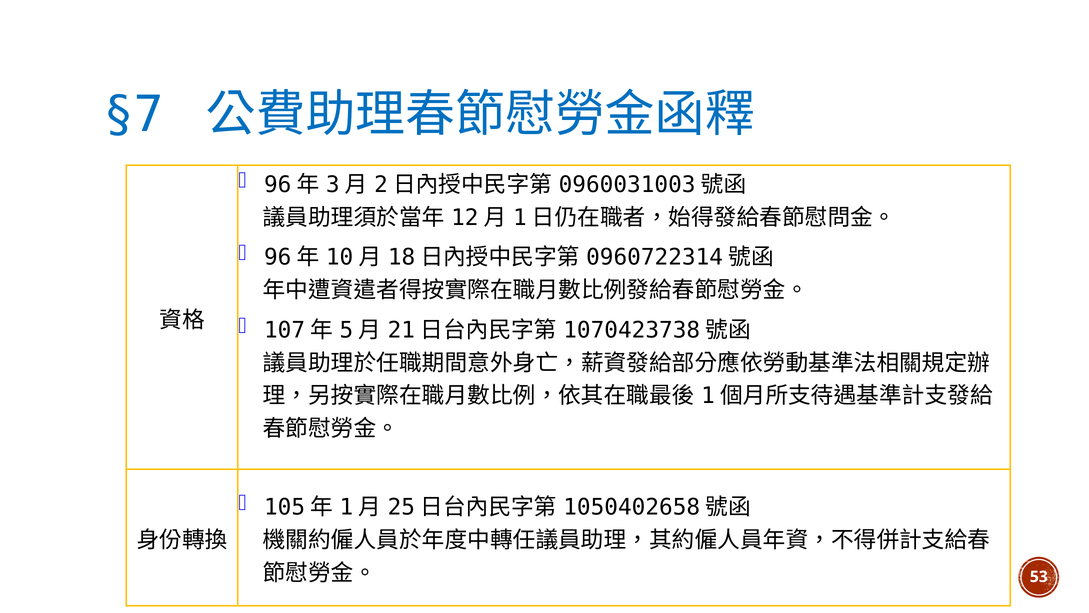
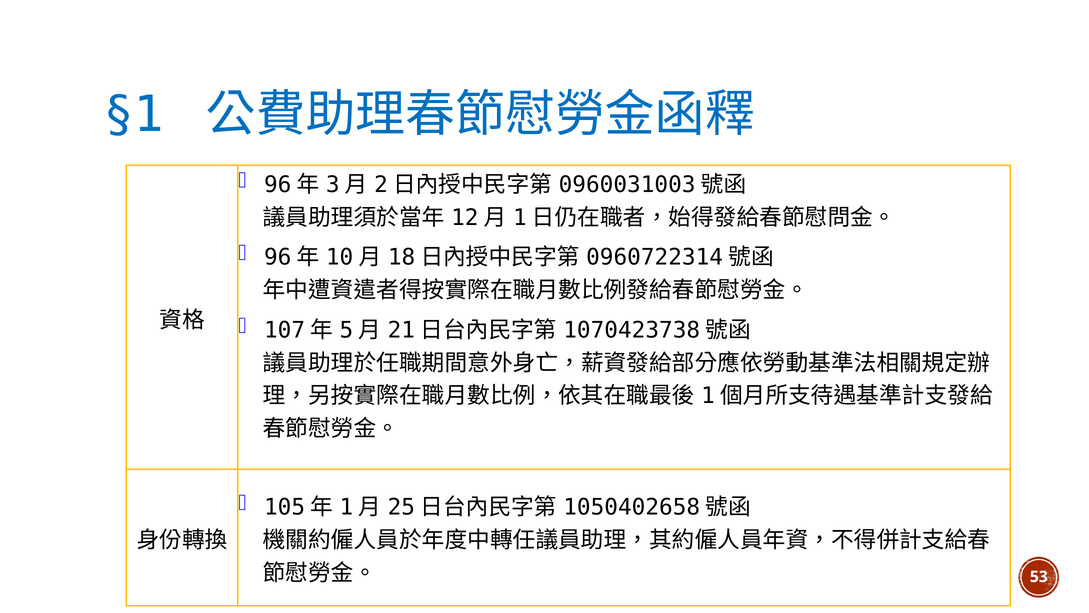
§7: §7 -> §1 (134, 115)
